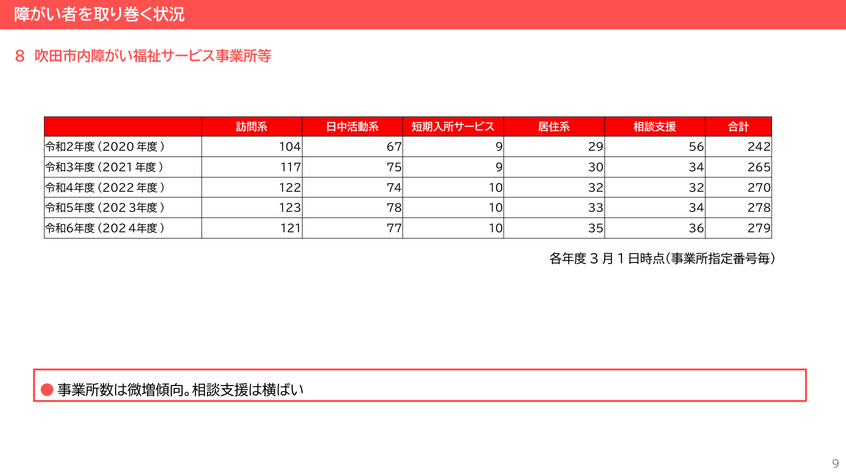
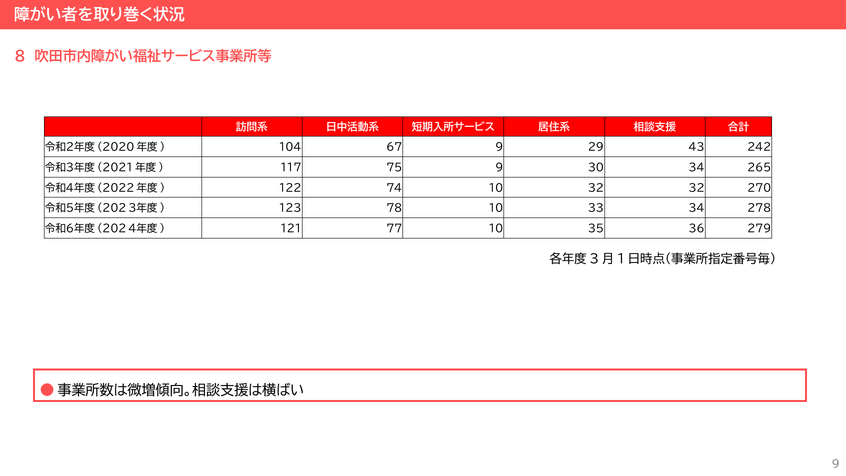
56: 56 -> 43 (697, 147)
